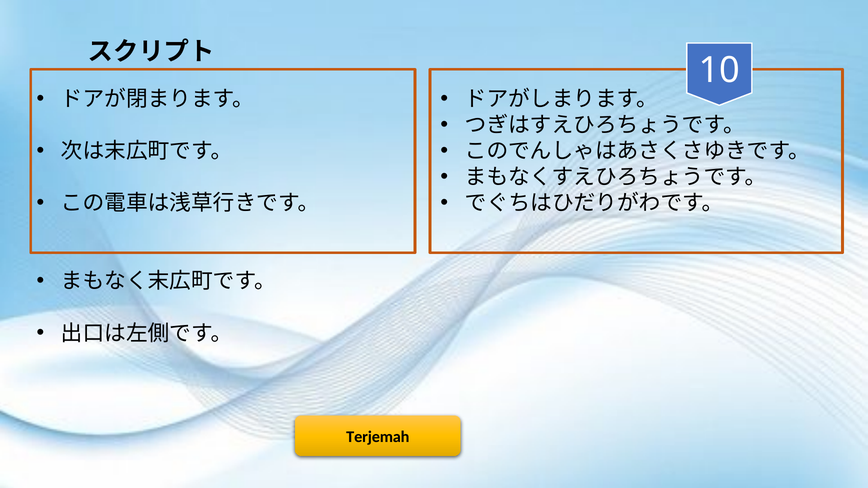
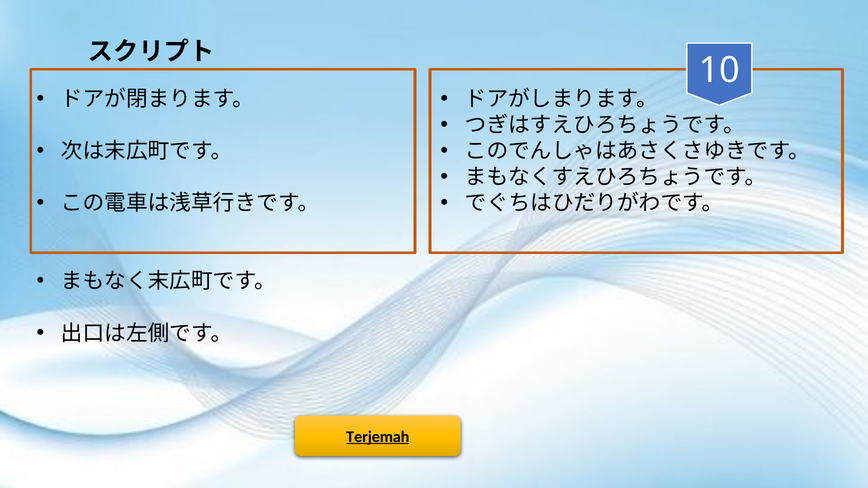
Terjemah underline: none -> present (378, 437)
